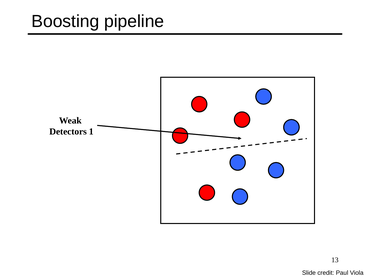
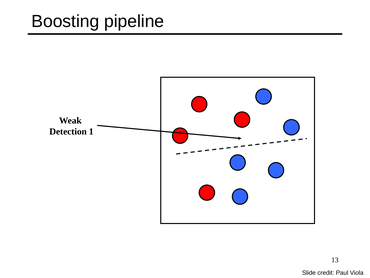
Detectors: Detectors -> Detection (68, 131)
